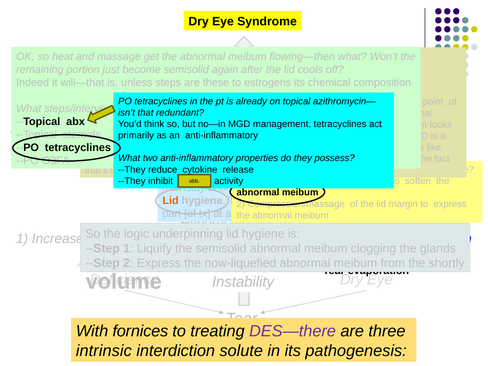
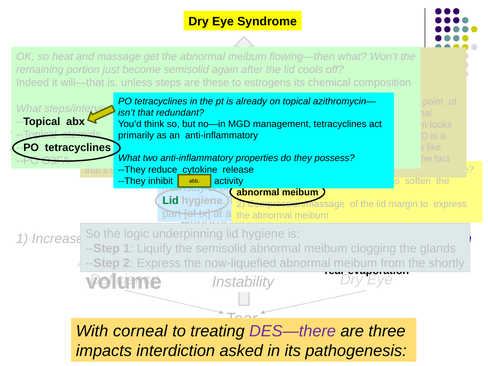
Lid colour: orange -> green (171, 201)
fornices: fornices -> corneal (140, 331)
intrinsic: intrinsic -> impacts (104, 351)
solute: solute -> asked (241, 351)
